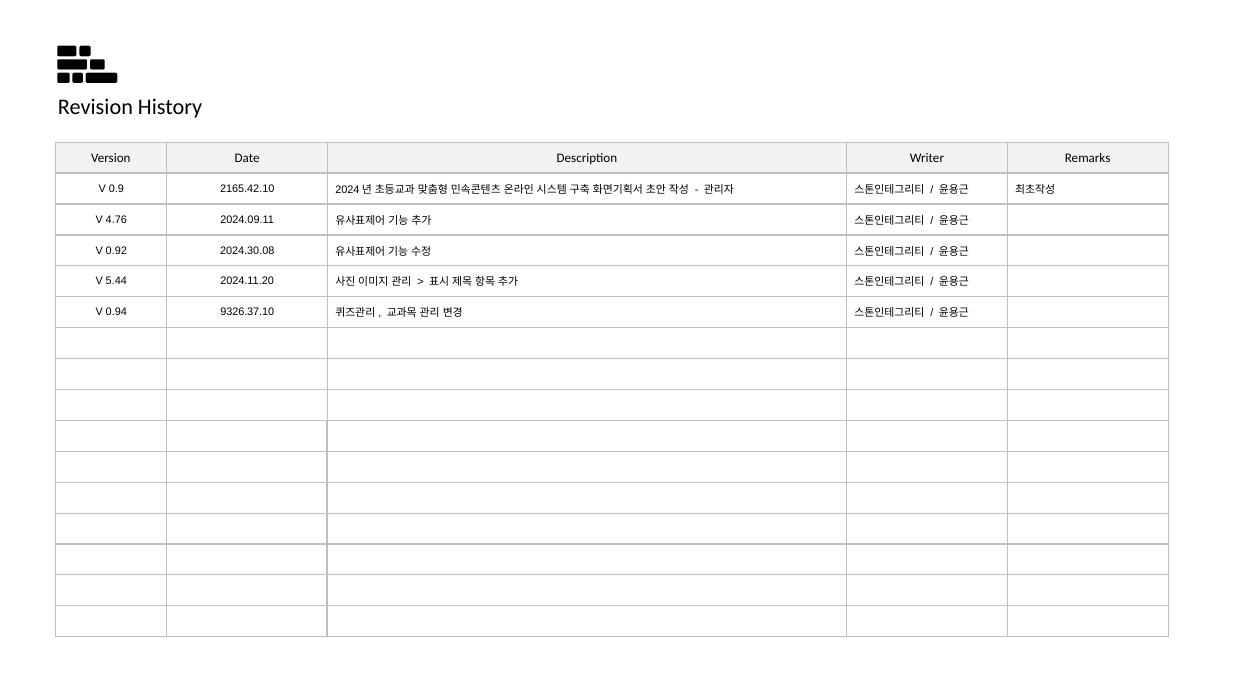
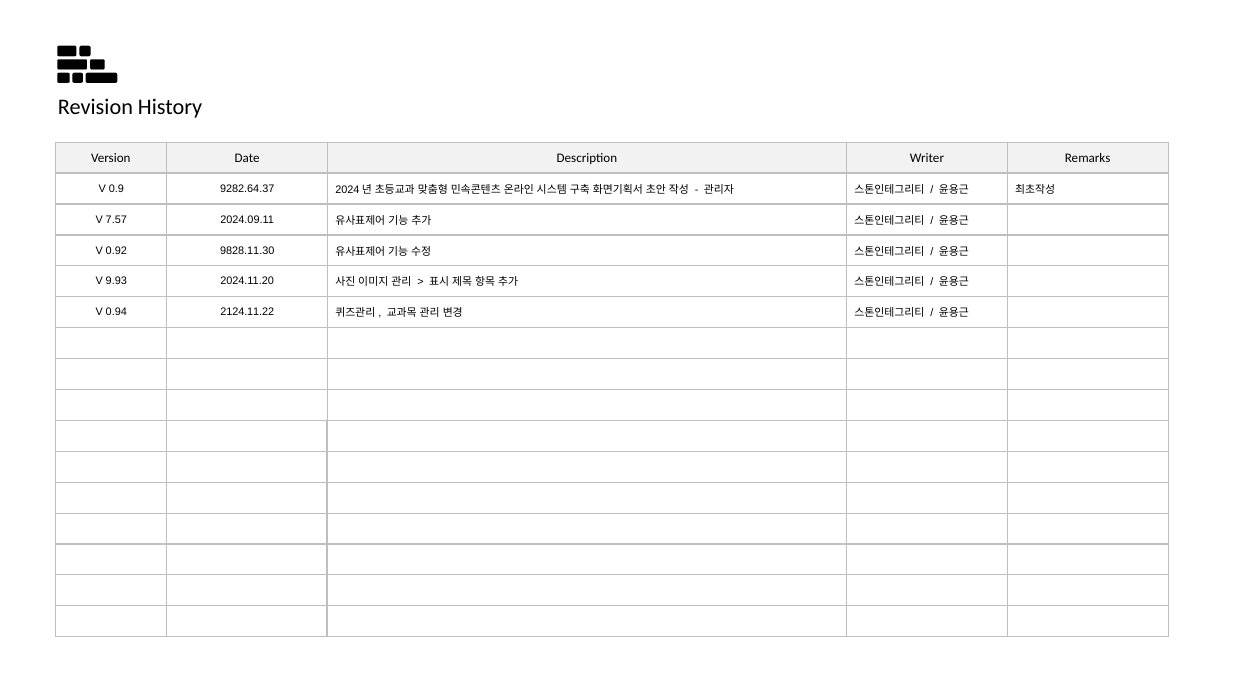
2165.42.10: 2165.42.10 -> 9282.64.37 (247, 189)
4.76: 4.76 -> 7.57 (116, 219)
2024.30.08: 2024.30.08 -> 9828.11.30 (247, 250)
5.44: 5.44 -> 9.93 (116, 281)
9326.37.10: 9326.37.10 -> 2124.11.22 (247, 312)
